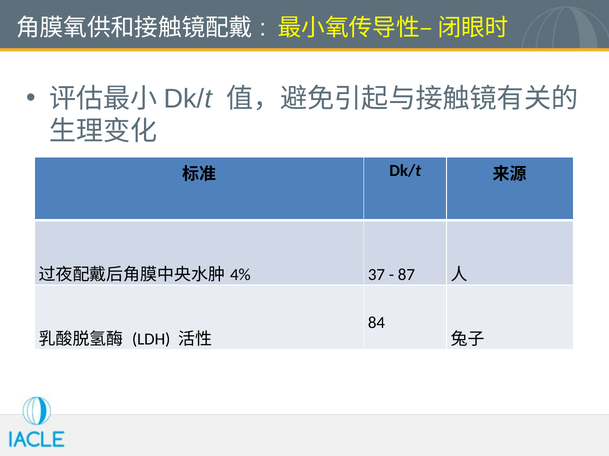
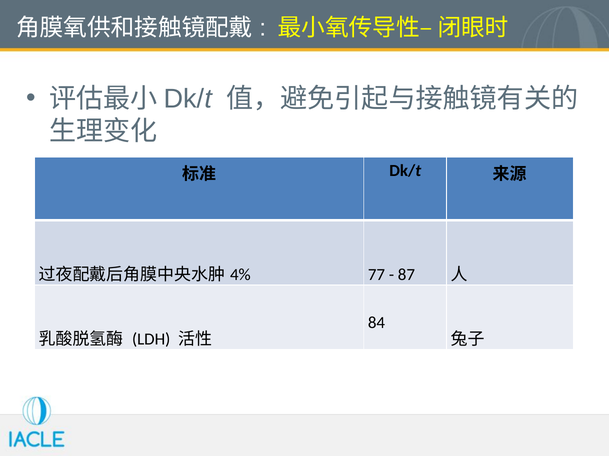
37: 37 -> 77 (376, 275)
